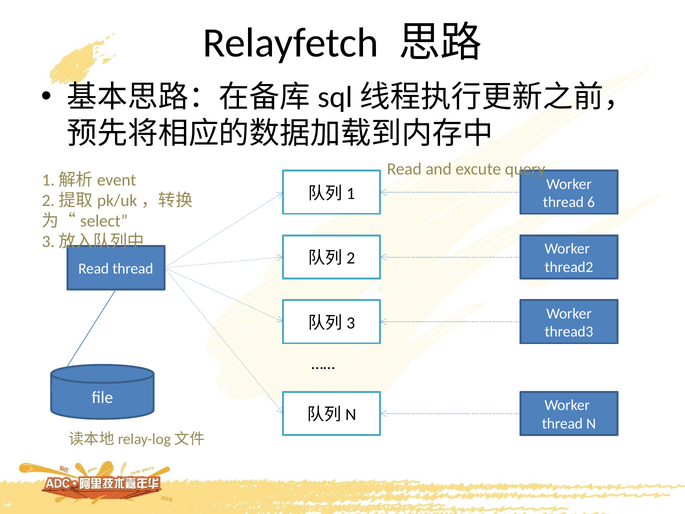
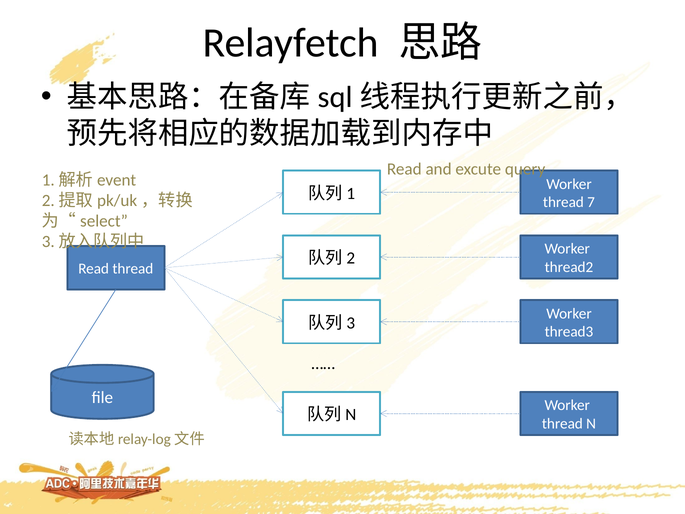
6: 6 -> 7 (591, 202)
